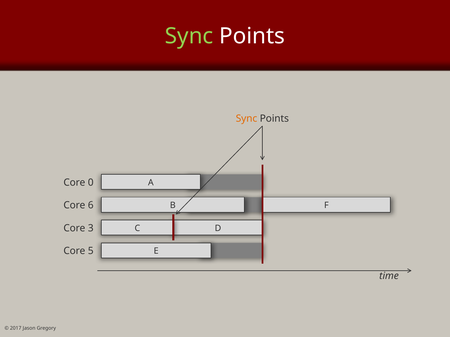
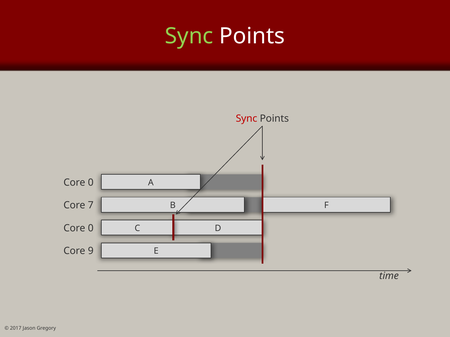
Sync colour: orange -> red (247, 119)
6: 6 -> 7 (91, 206)
3: 3 -> 0 (91, 228)
5: 5 -> 9 (91, 251)
